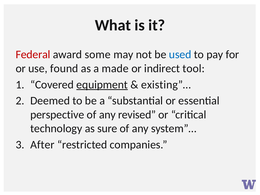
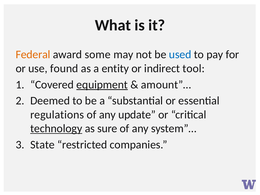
Federal colour: red -> orange (33, 55)
made: made -> entity (115, 68)
existing”…: existing”… -> amount”… (166, 85)
perspective: perspective -> regulations (57, 115)
revised: revised -> update (137, 115)
technology underline: none -> present (56, 129)
After: After -> State (42, 145)
